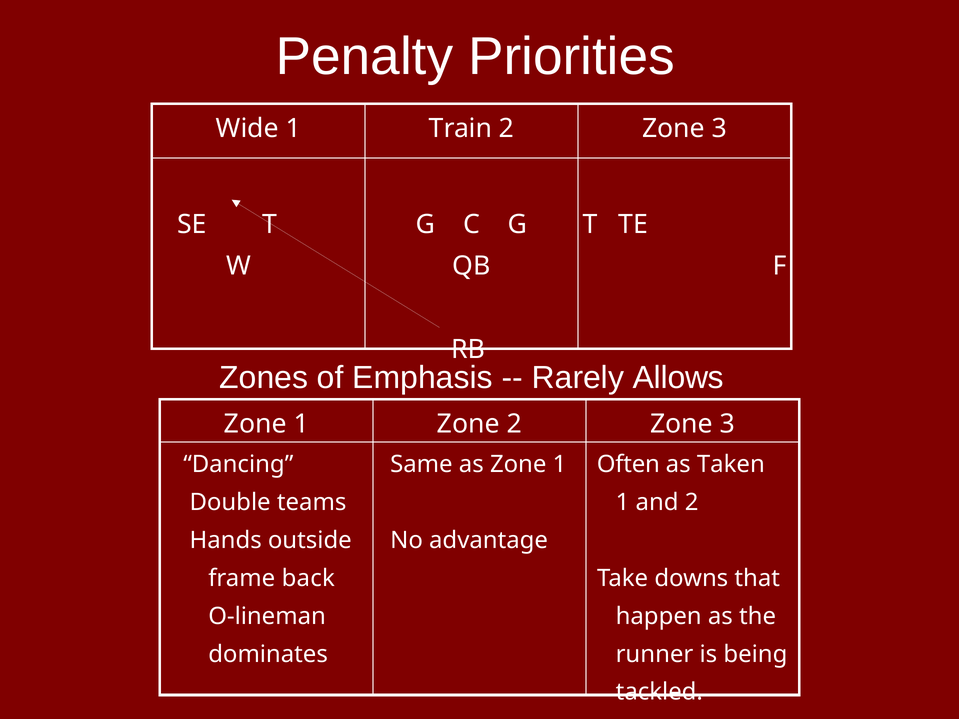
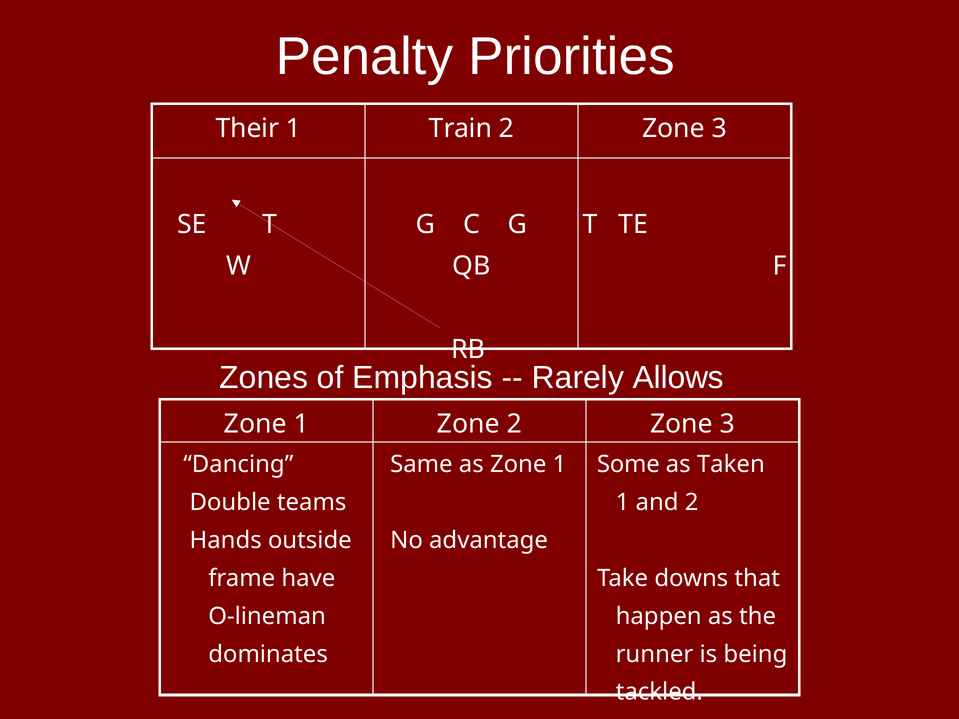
Wide: Wide -> Their (247, 129)
Often: Often -> Some (628, 465)
back: back -> have (308, 578)
